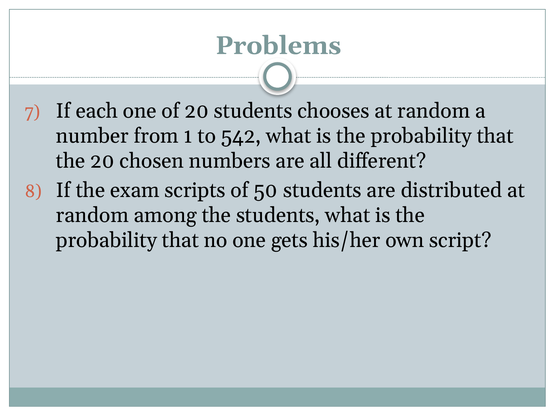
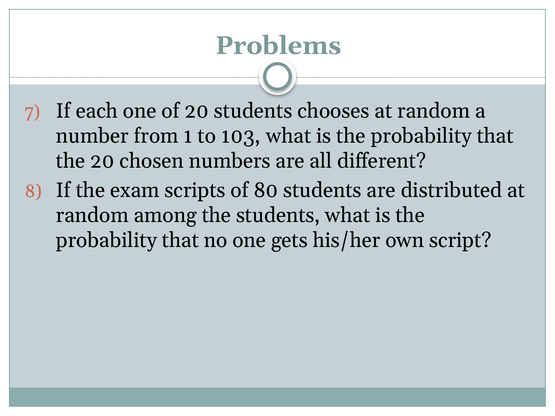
542: 542 -> 103 (241, 136)
50: 50 -> 80 (266, 190)
